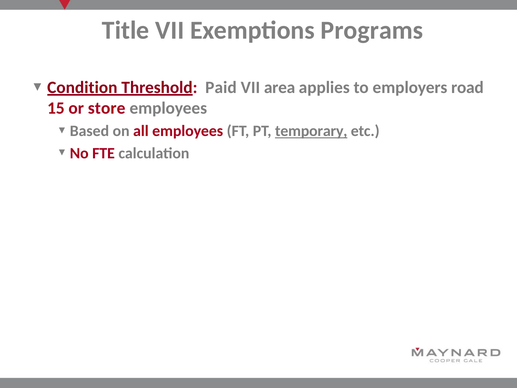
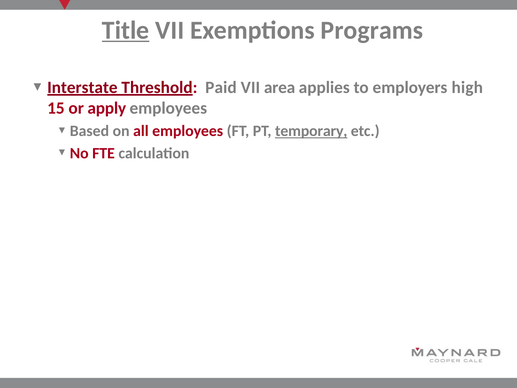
Title underline: none -> present (126, 30)
Condition: Condition -> Interstate (82, 87)
road: road -> high (467, 87)
store: store -> apply (107, 108)
